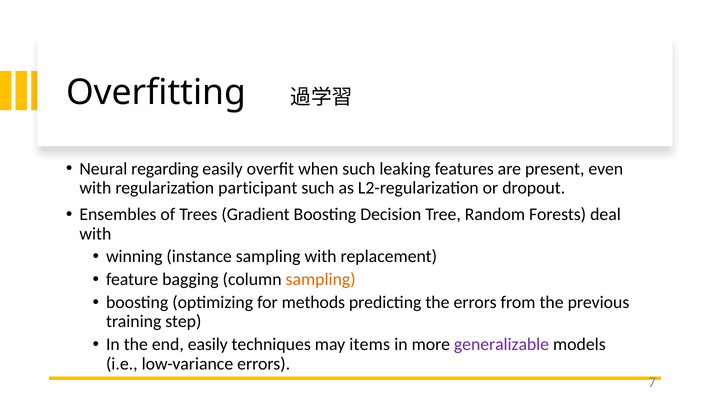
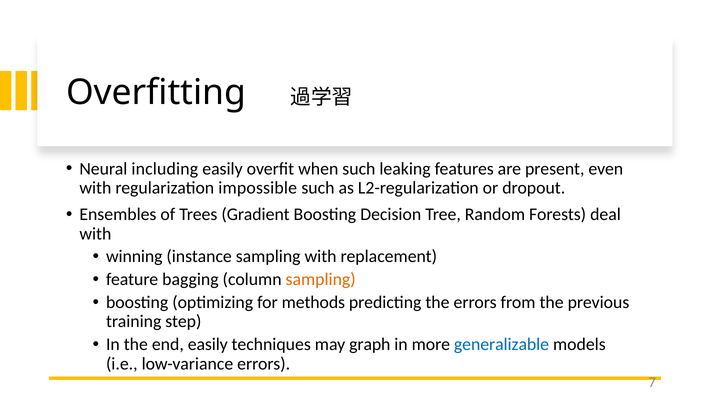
regarding: regarding -> including (165, 168)
participant: participant -> impossible (258, 188)
items: items -> graph (370, 344)
generalizable colour: purple -> blue (502, 344)
